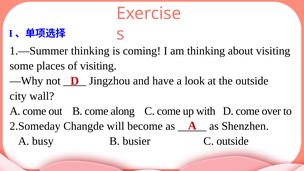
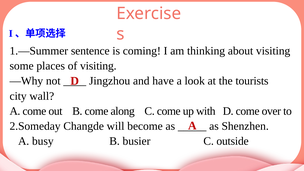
1.—Summer thinking: thinking -> sentence (90, 51)
the outside: outside -> tourists (252, 81)
